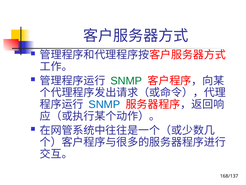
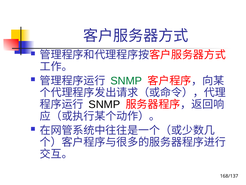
SNMP colour: blue -> black (104, 104)
